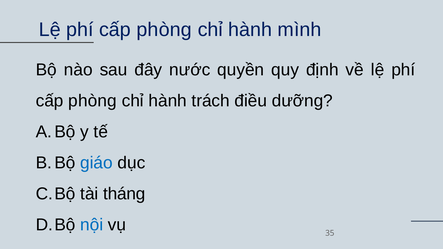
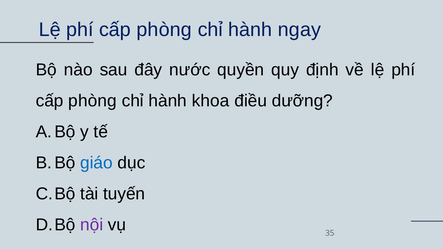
mình: mình -> ngay (299, 30)
trách: trách -> khoa (211, 101)
tháng: tháng -> tuyến (124, 194)
nội colour: blue -> purple (92, 225)
